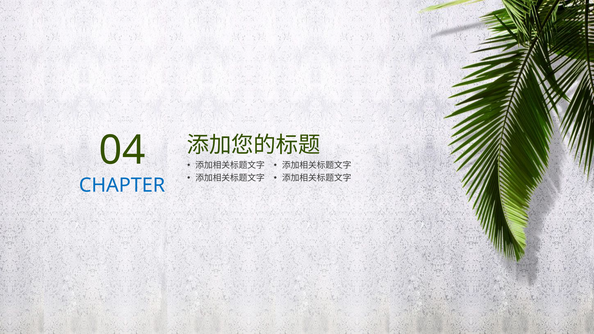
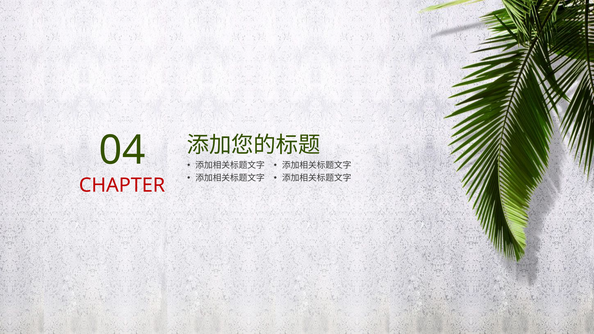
CHAPTER colour: blue -> red (122, 185)
